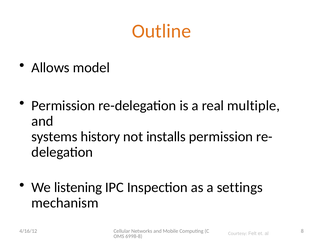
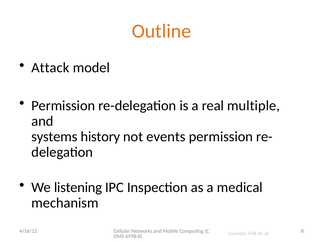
Allows: Allows -> Attack (50, 68)
installs: installs -> events (166, 137)
settings: settings -> medical (240, 188)
